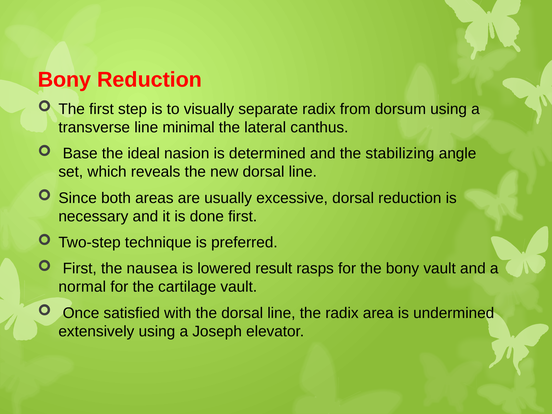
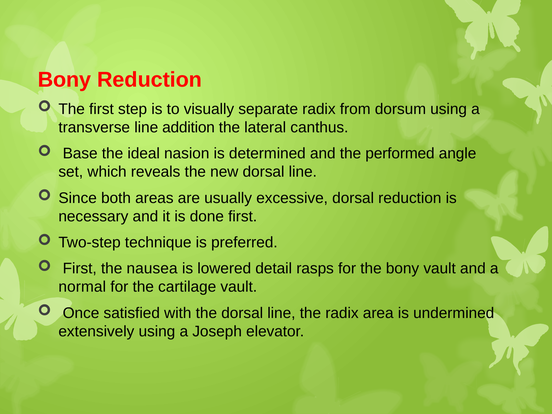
minimal: minimal -> addition (189, 127)
stabilizing: stabilizing -> performed (400, 153)
result: result -> detail (274, 269)
